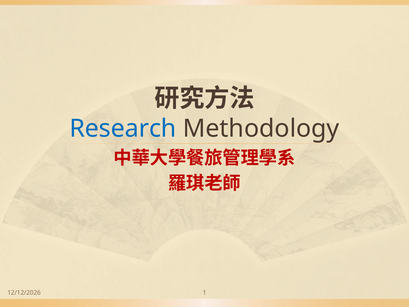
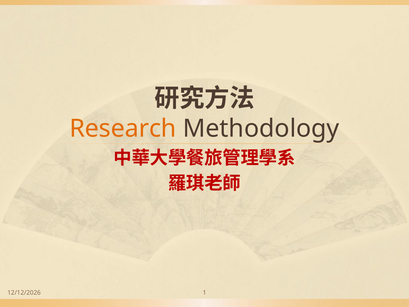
Research colour: blue -> orange (123, 129)
